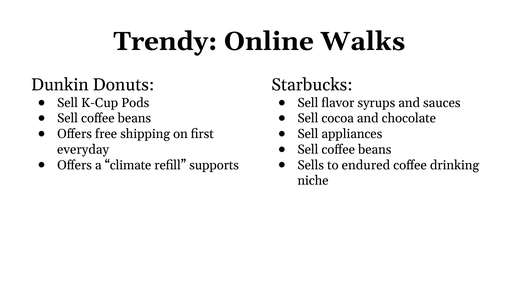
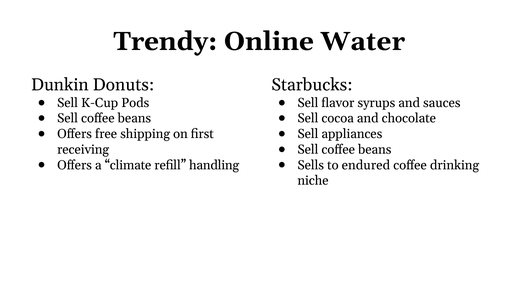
Walks: Walks -> Water (363, 41)
everyday: everyday -> receiving (83, 149)
supports: supports -> handling (214, 165)
